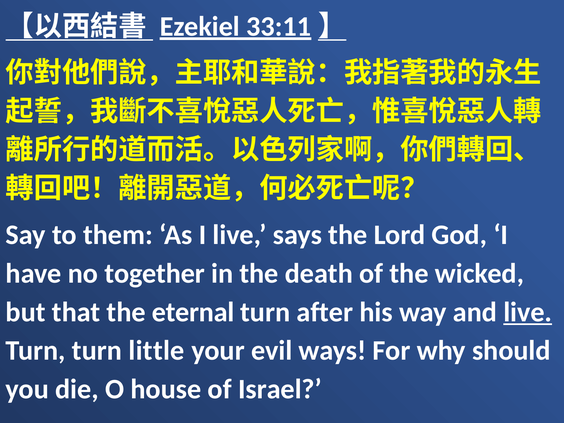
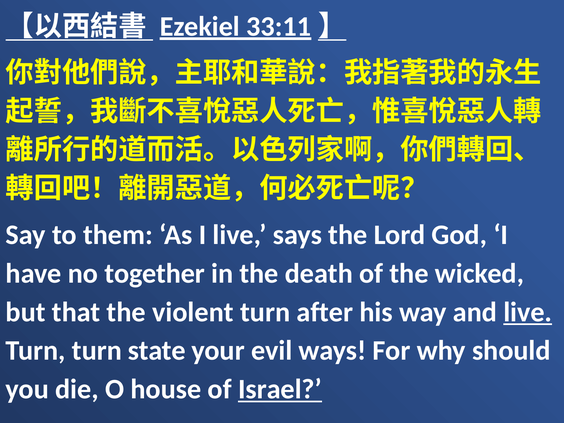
eternal: eternal -> violent (193, 312)
little: little -> state (157, 351)
Israel underline: none -> present (280, 389)
